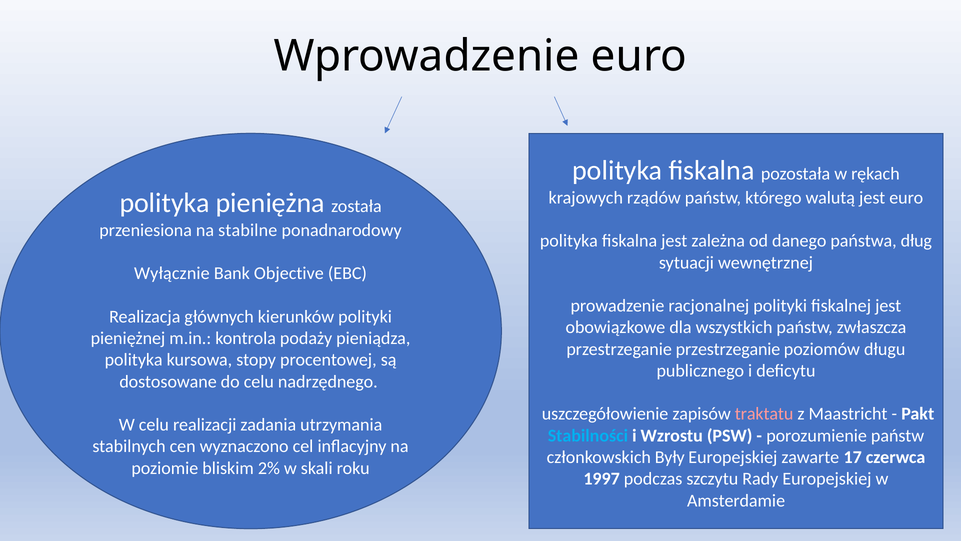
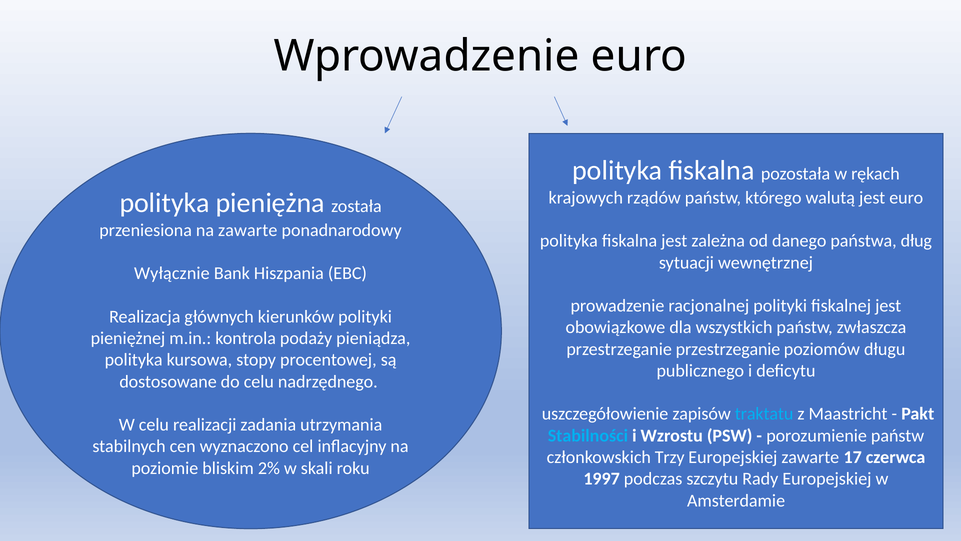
na stabilne: stabilne -> zawarte (248, 230)
Objective: Objective -> Hiszpania (289, 273)
traktatu colour: pink -> light blue (764, 414)
Były: Były -> Trzy (670, 457)
